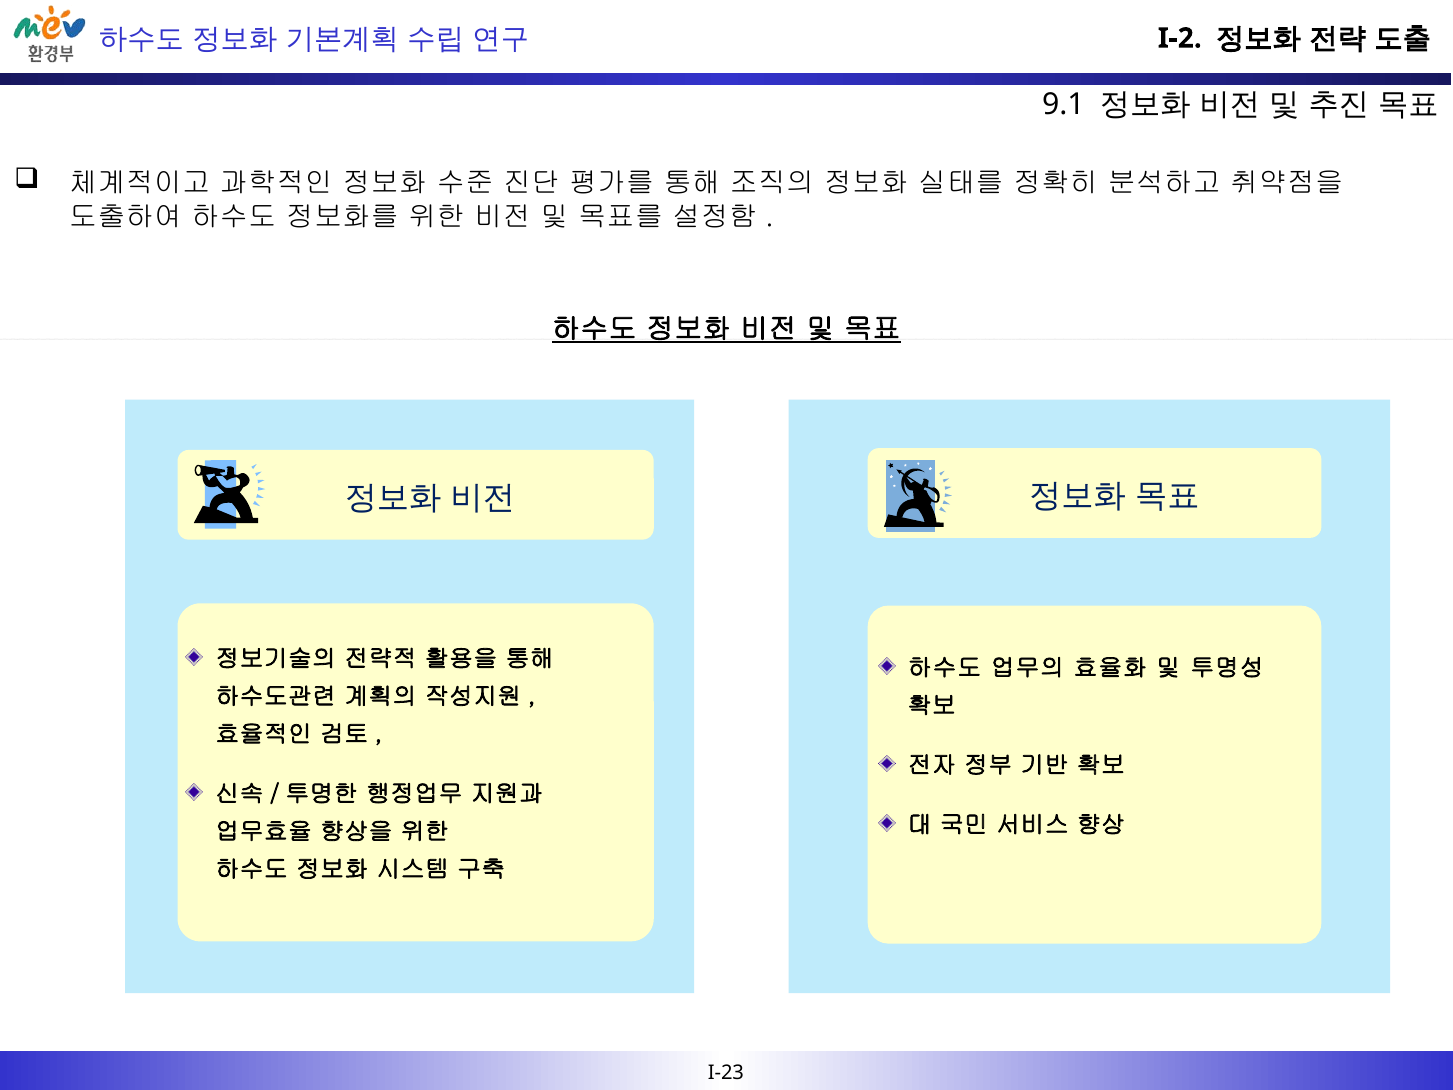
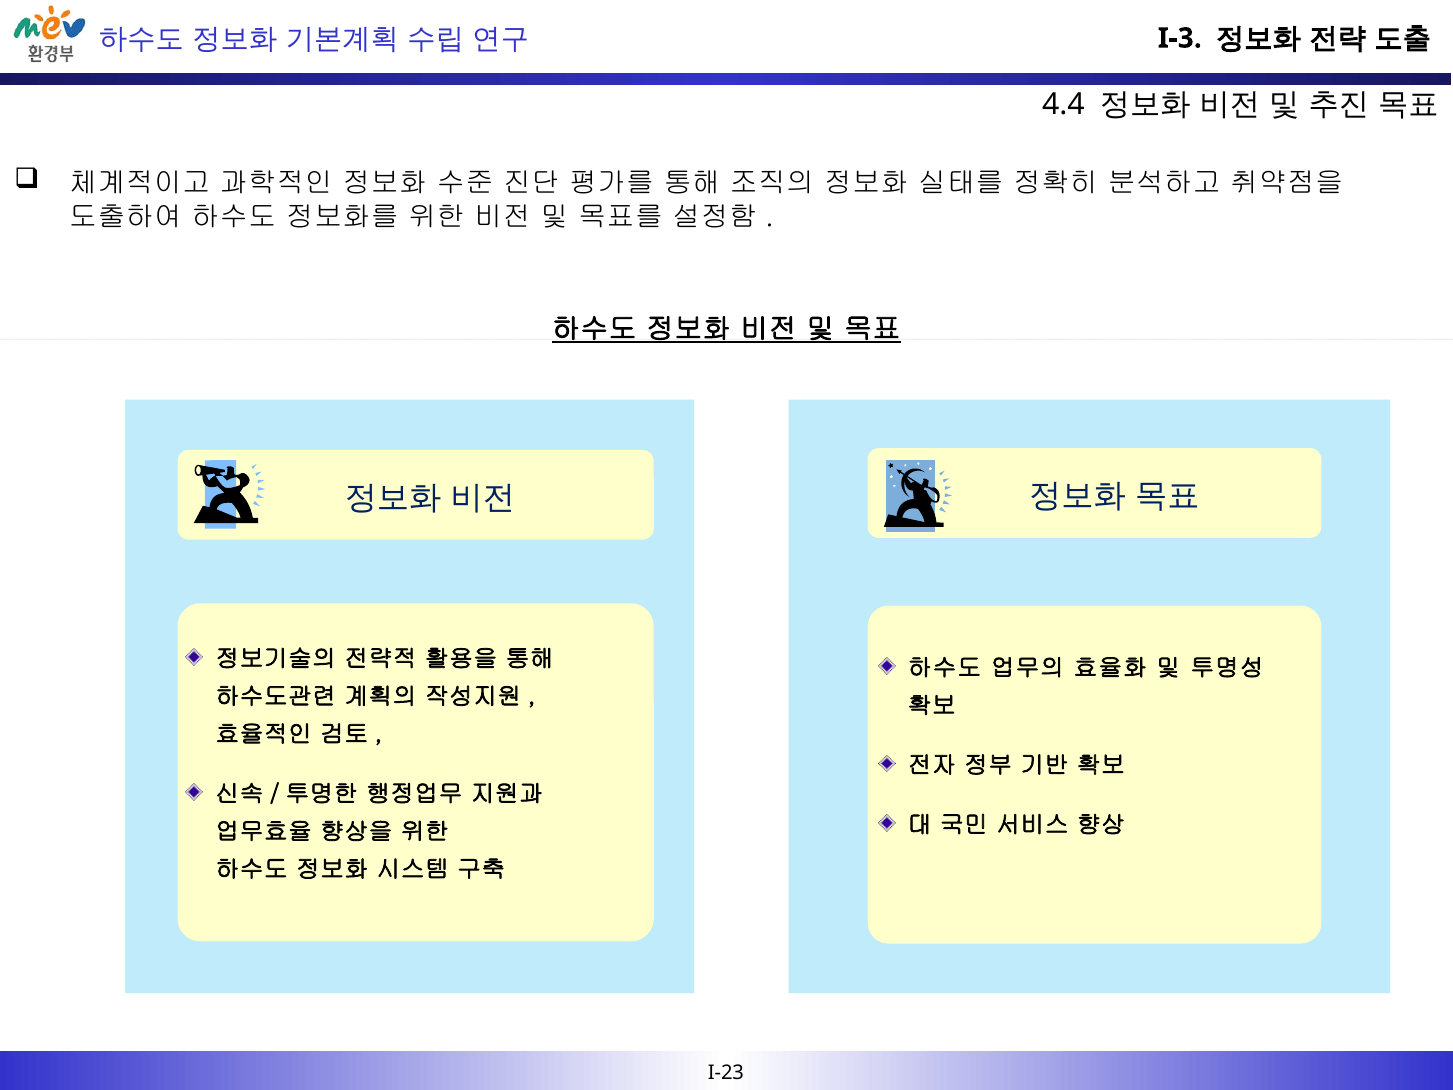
I-2: I-2 -> I-3 (1180, 38)
9.1: 9.1 -> 4.4 (1063, 105)
